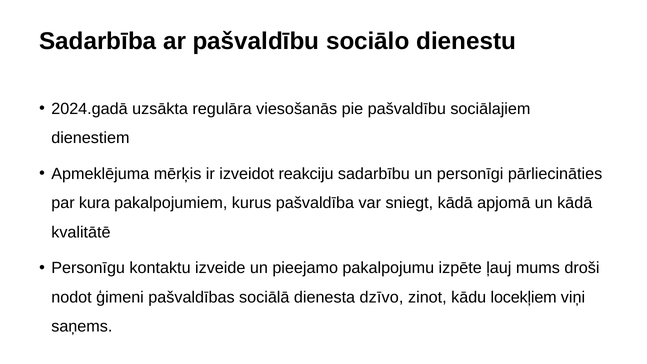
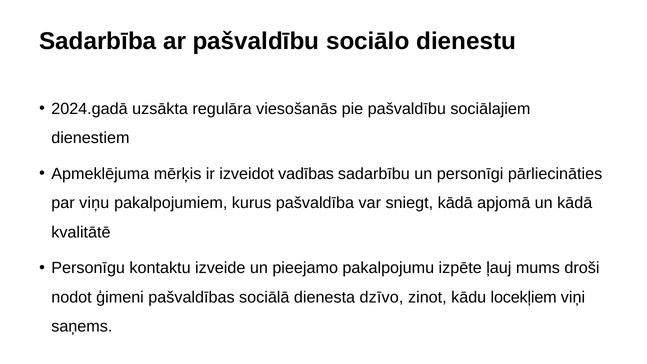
reakciju: reakciju -> vadības (306, 174)
kura: kura -> viņu (94, 203)
